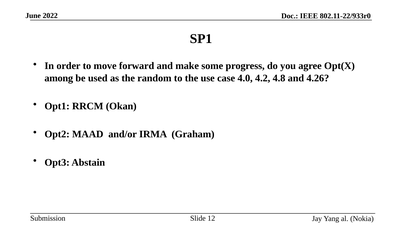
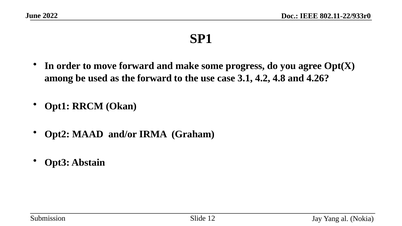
the random: random -> forward (155, 78)
4.0: 4.0 -> 3.1 (245, 78)
